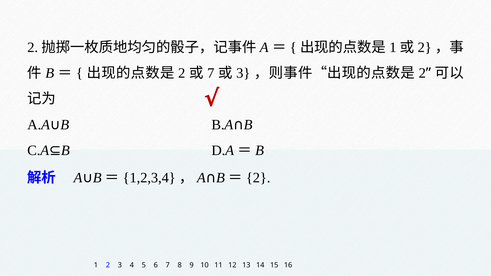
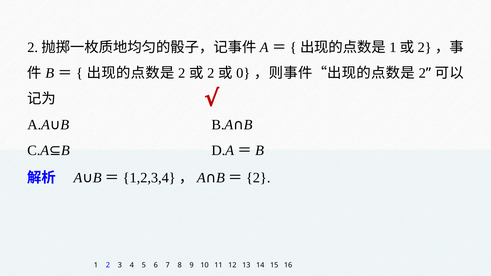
7: 7 -> 2 (211, 73)
3: 3 -> 0 (243, 73)
